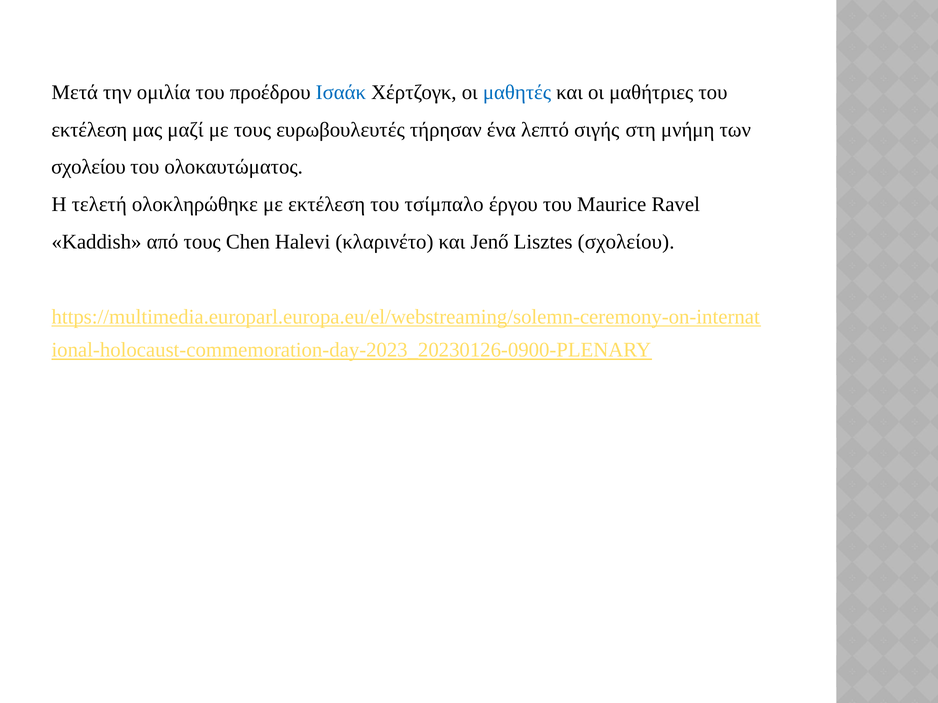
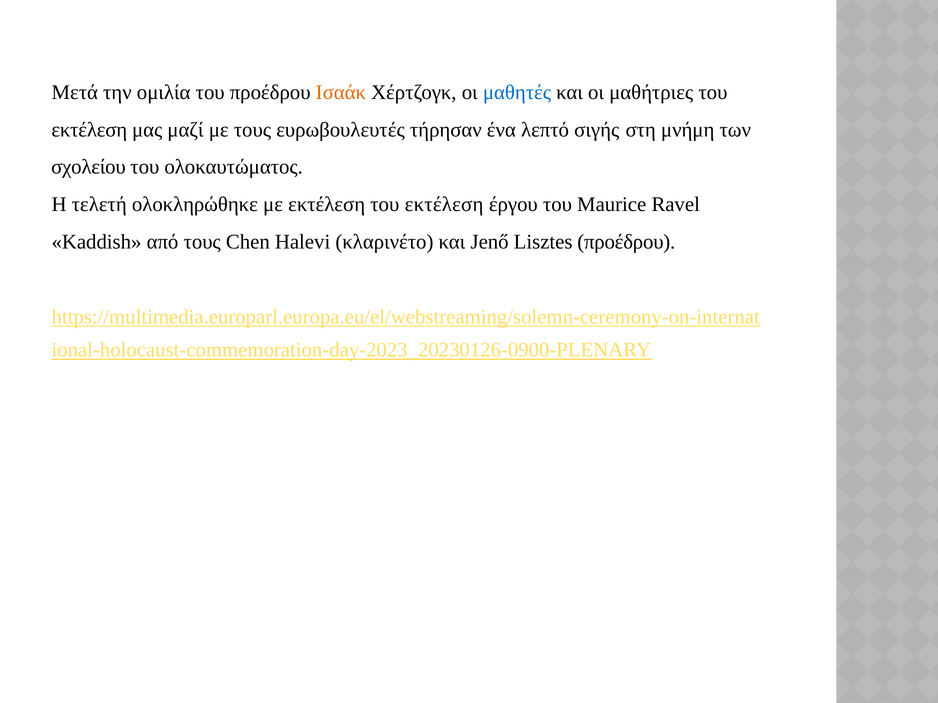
Ισαάκ colour: blue -> orange (341, 92)
εκτέλεση του τσίμπαλο: τσίμπαλο -> εκτέλεση (444, 205)
Lisztes σχολείου: σχολείου -> προέδρου (626, 242)
